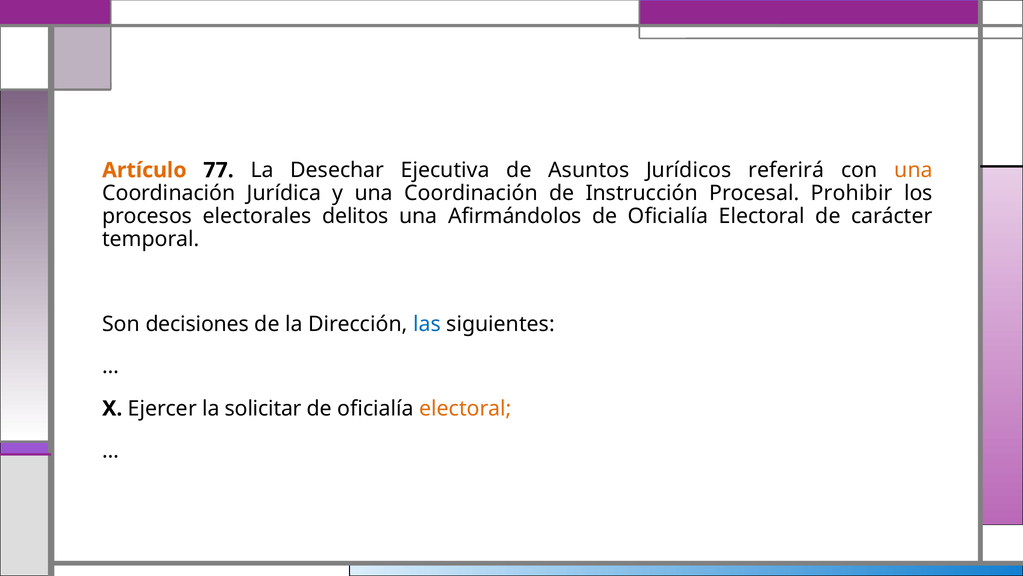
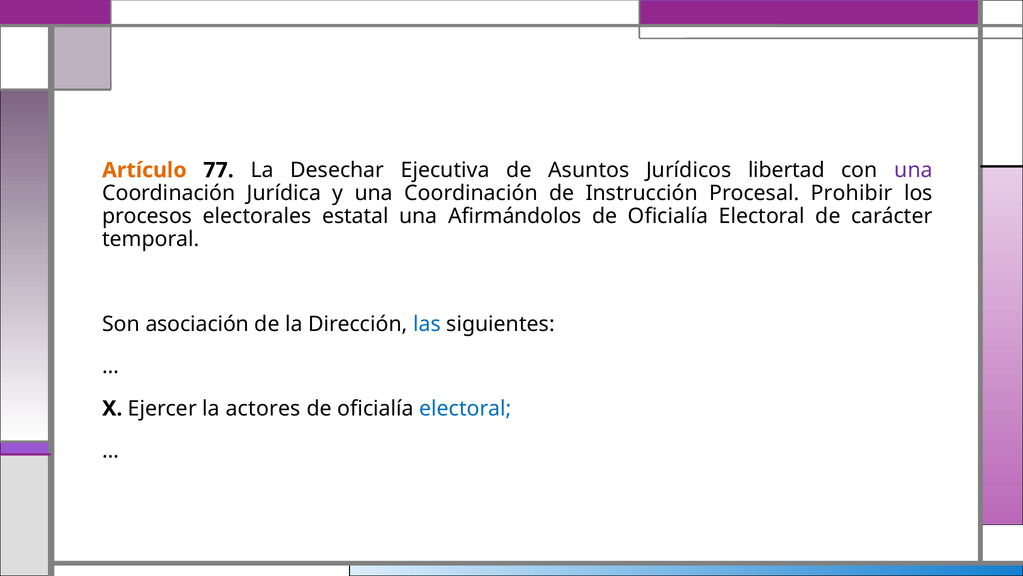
referirá: referirá -> libertad (786, 170)
una colour: orange -> purple (914, 170)
delitos: delitos -> estatal (355, 216)
decisiones: decisiones -> asociación (197, 324)
solicitar: solicitar -> actores (263, 408)
electoral colour: orange -> blue (465, 408)
